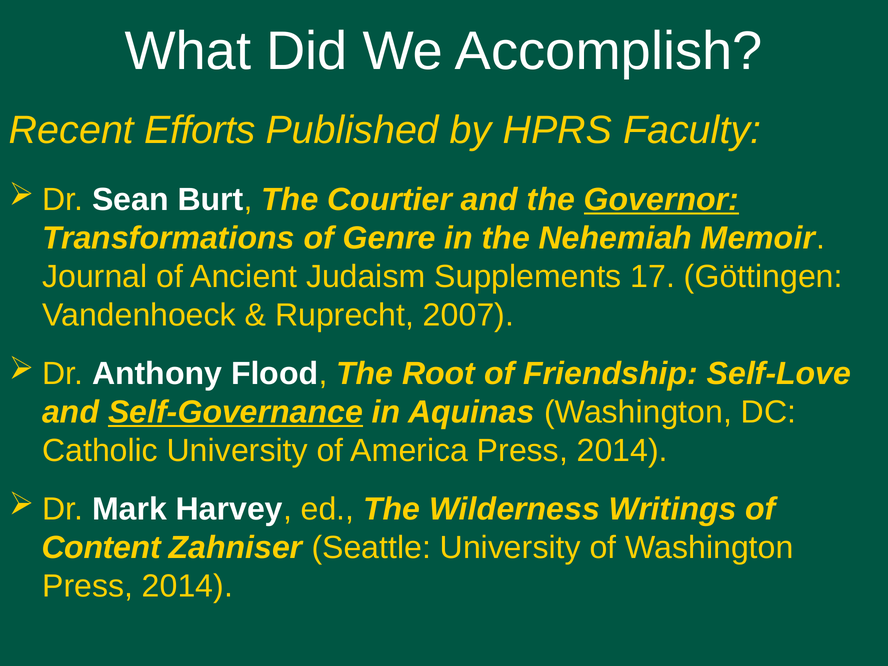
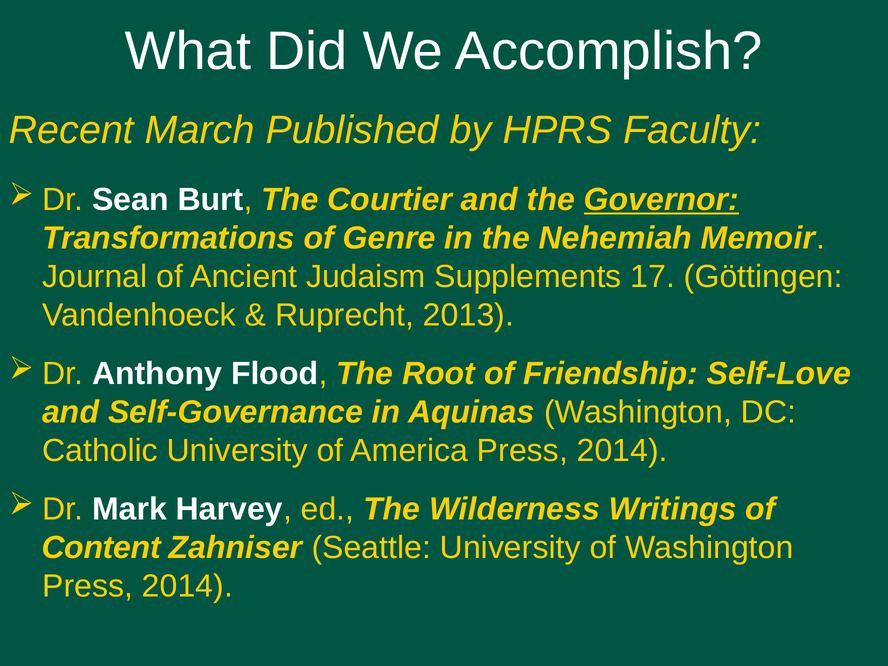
Efforts: Efforts -> March (200, 130)
2007: 2007 -> 2013 (468, 315)
Self-Governance underline: present -> none (236, 412)
